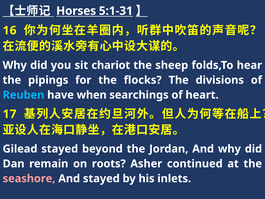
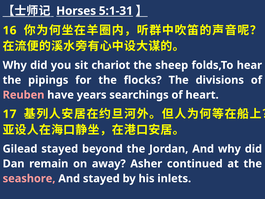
Reuben colour: light blue -> pink (24, 95)
when: when -> years (92, 95)
roots: roots -> away (109, 164)
